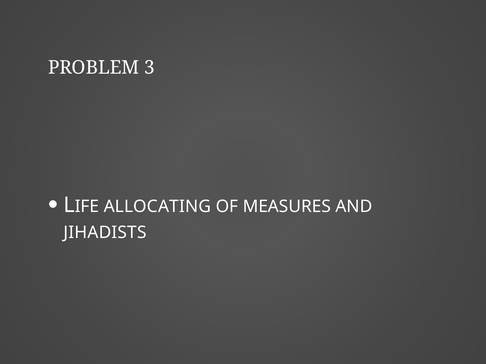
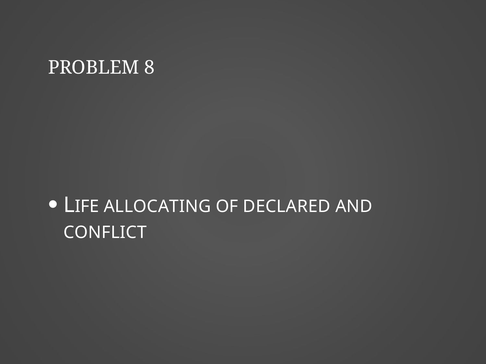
3: 3 -> 8 (149, 68)
MEASURES: MEASURES -> DECLARED (287, 207)
JIHADISTS: JIHADISTS -> CONFLICT (105, 233)
